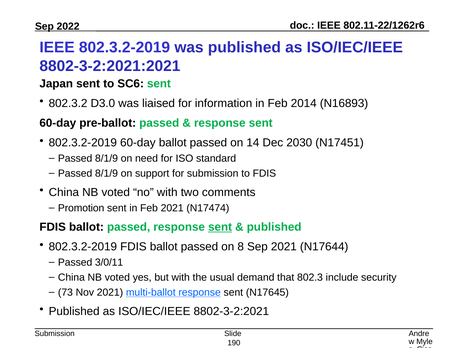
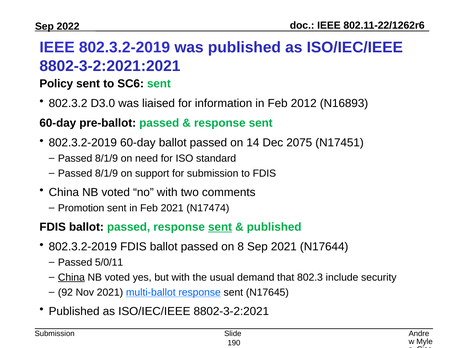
Japan: Japan -> Policy (56, 84)
2014: 2014 -> 2012 (304, 103)
2030: 2030 -> 2075 (299, 143)
3/0/11: 3/0/11 -> 5/0/11 (109, 262)
China underline: none -> present (71, 277)
73: 73 -> 92 (65, 292)
